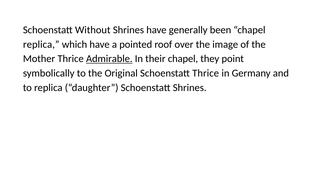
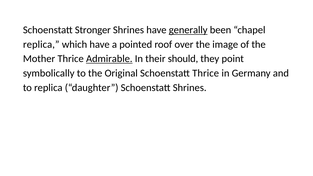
Without: Without -> Stronger (93, 30)
generally underline: none -> present (188, 30)
their chapel: chapel -> should (183, 59)
